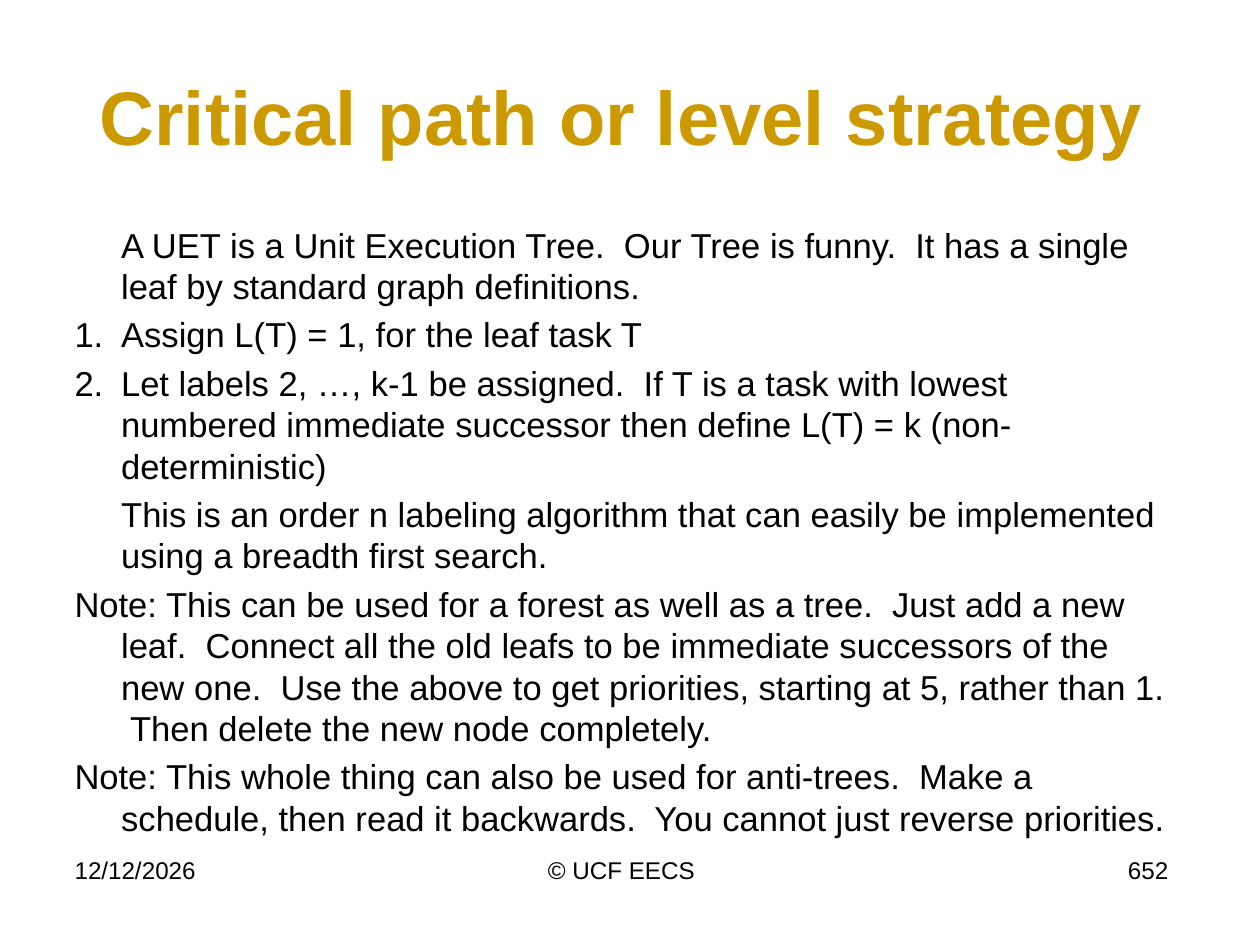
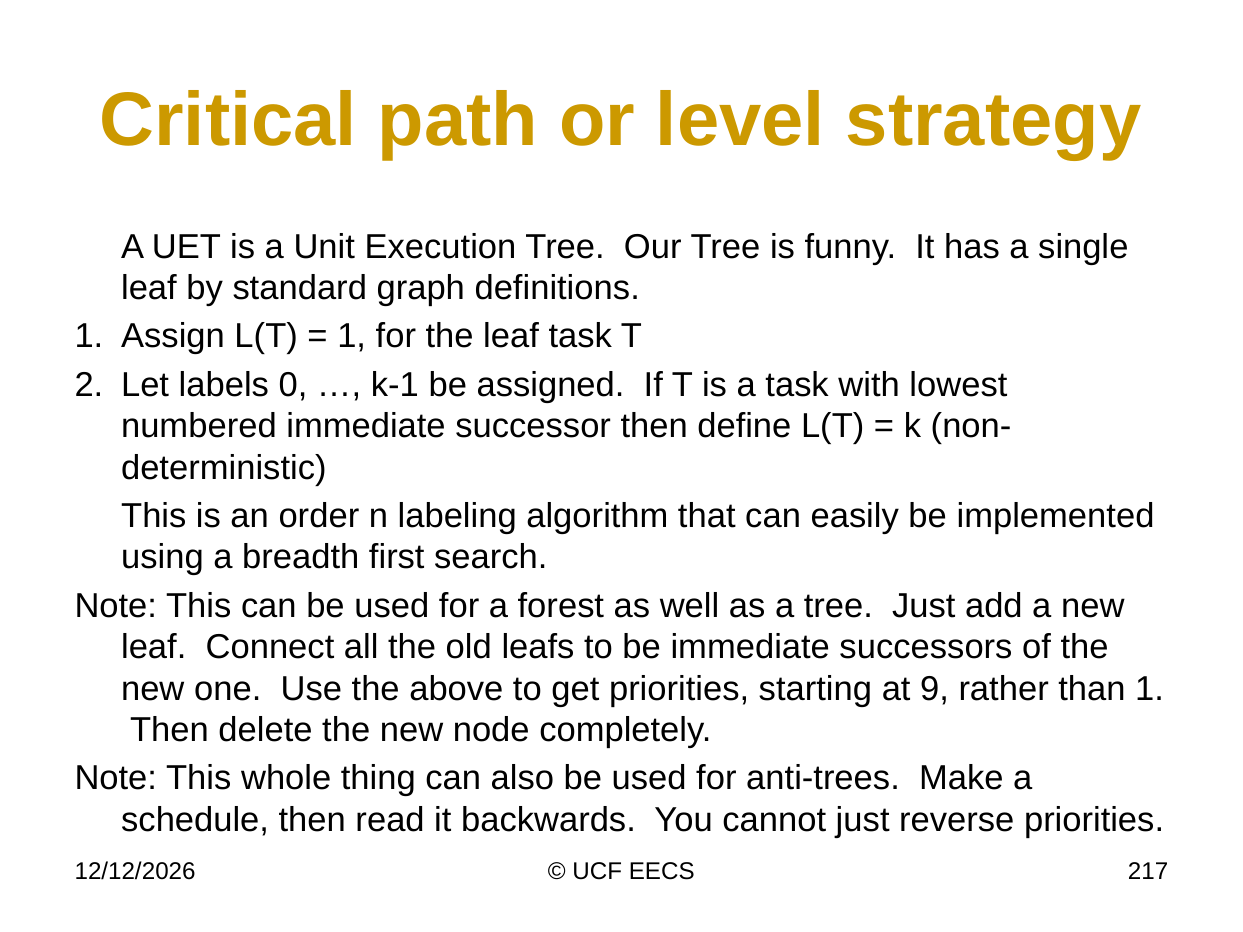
labels 2: 2 -> 0 (293, 385)
5: 5 -> 9 (934, 689)
652: 652 -> 217 (1148, 871)
